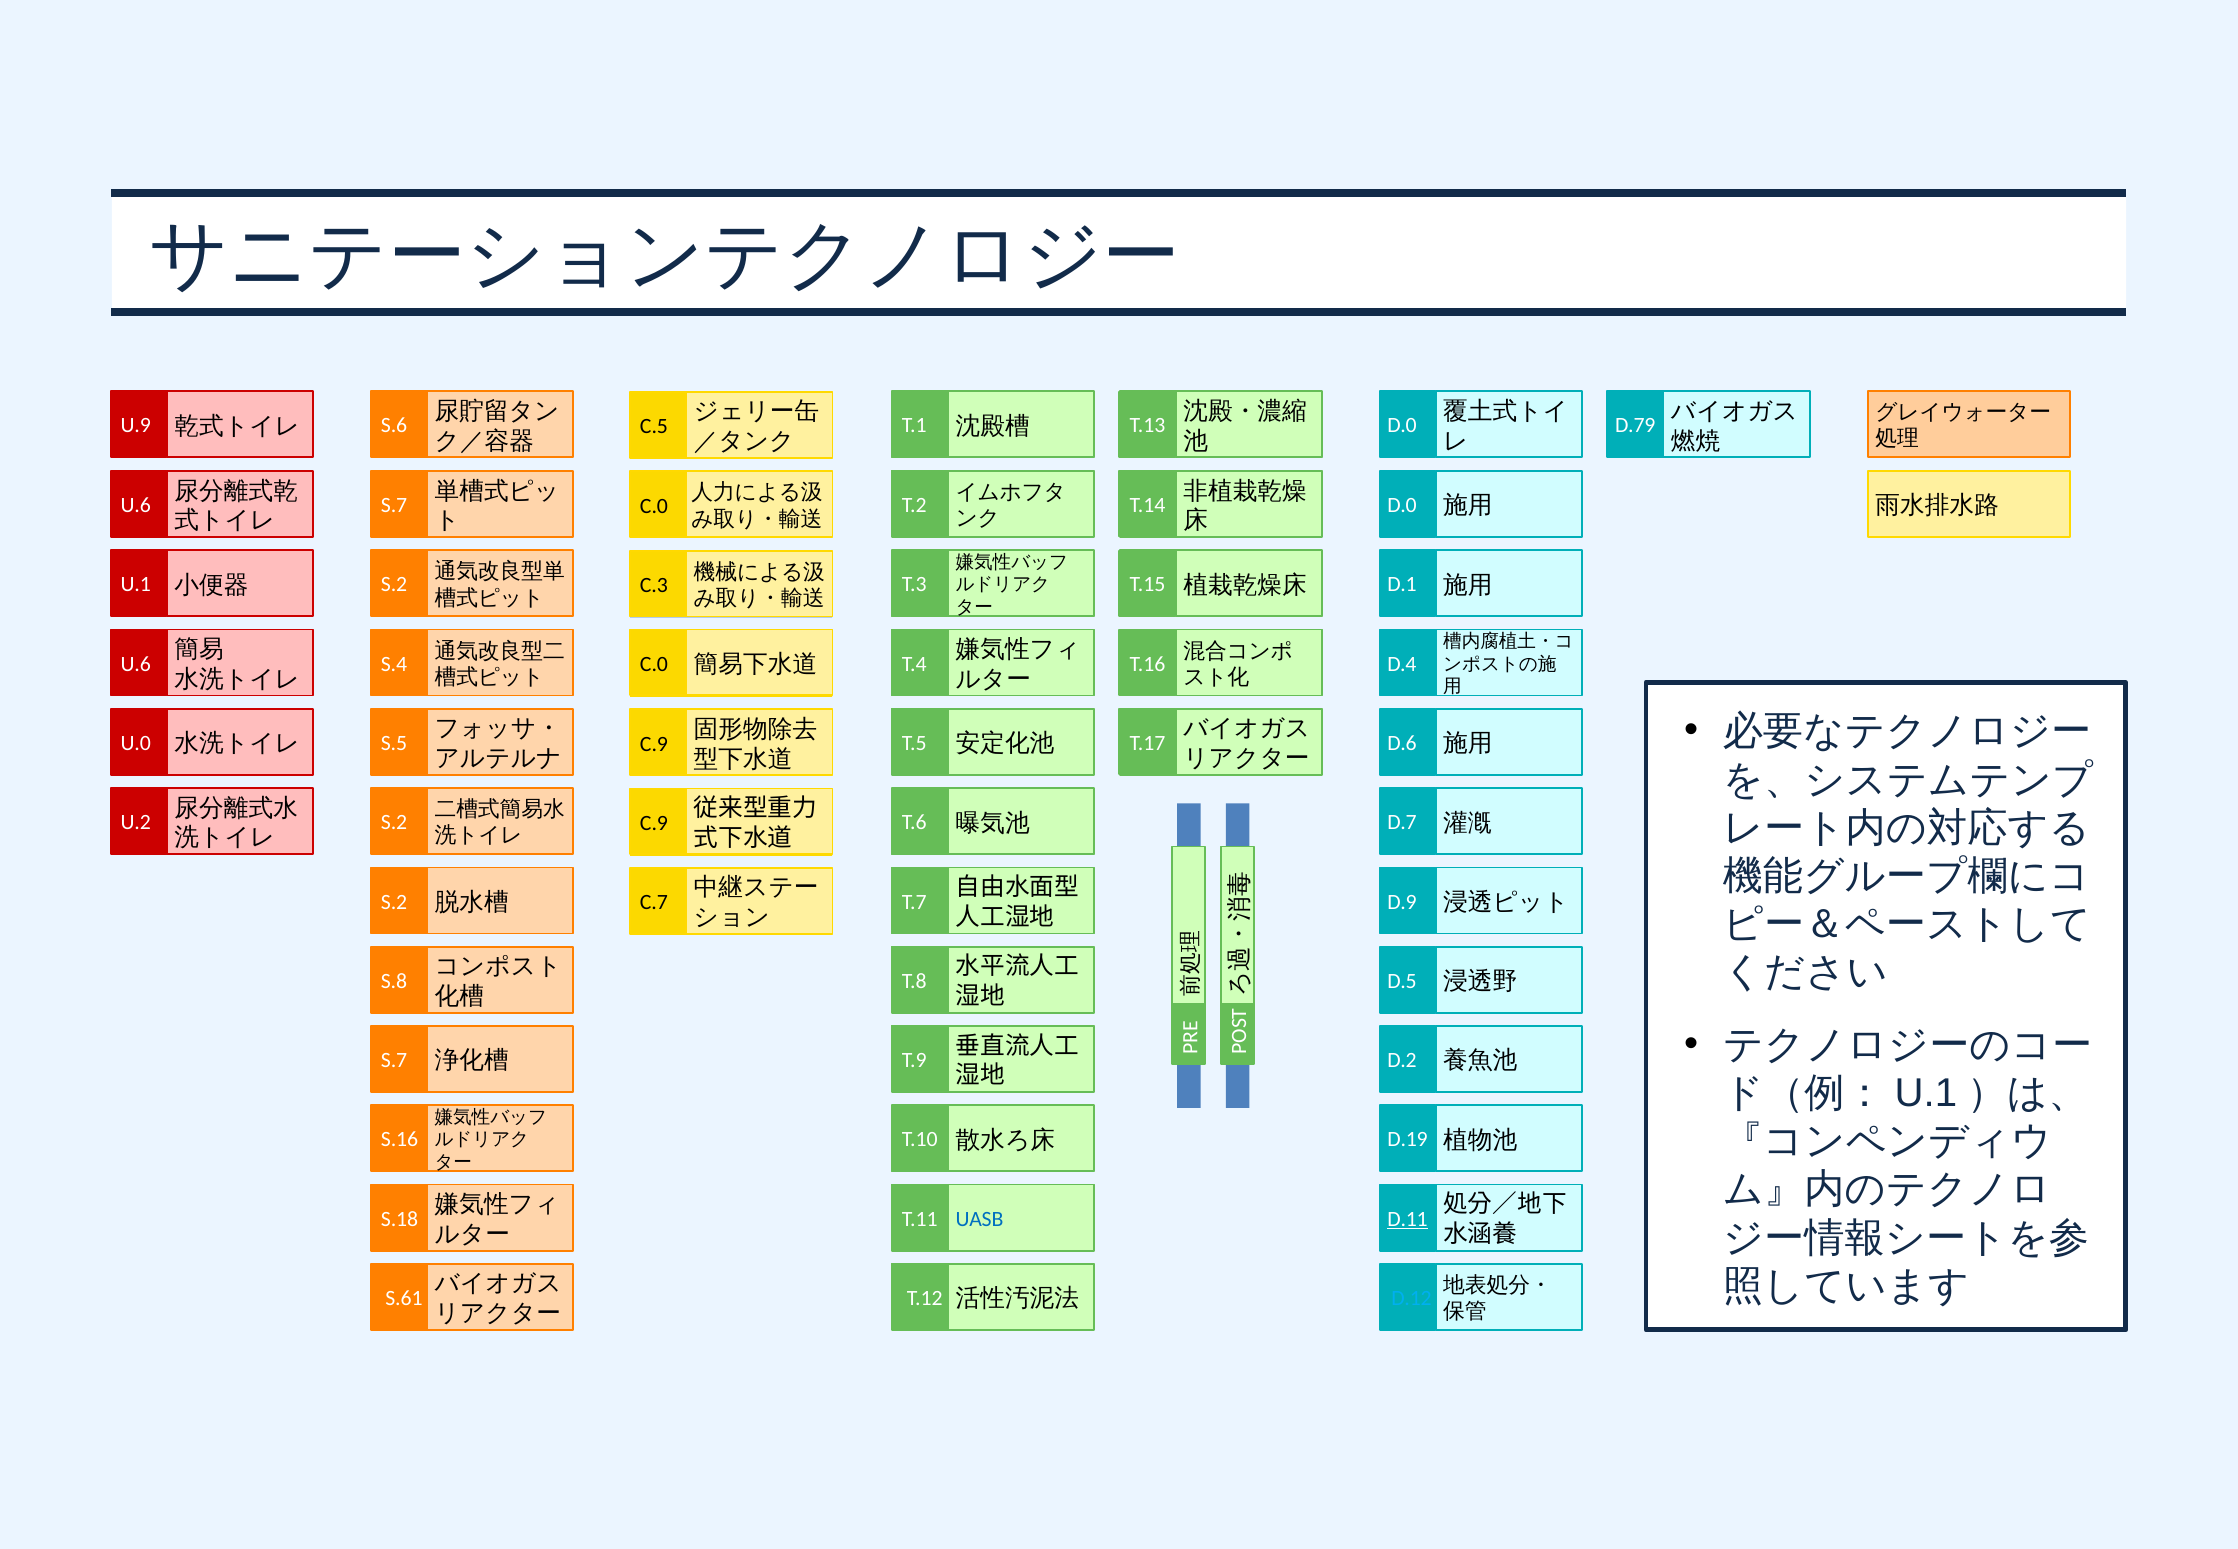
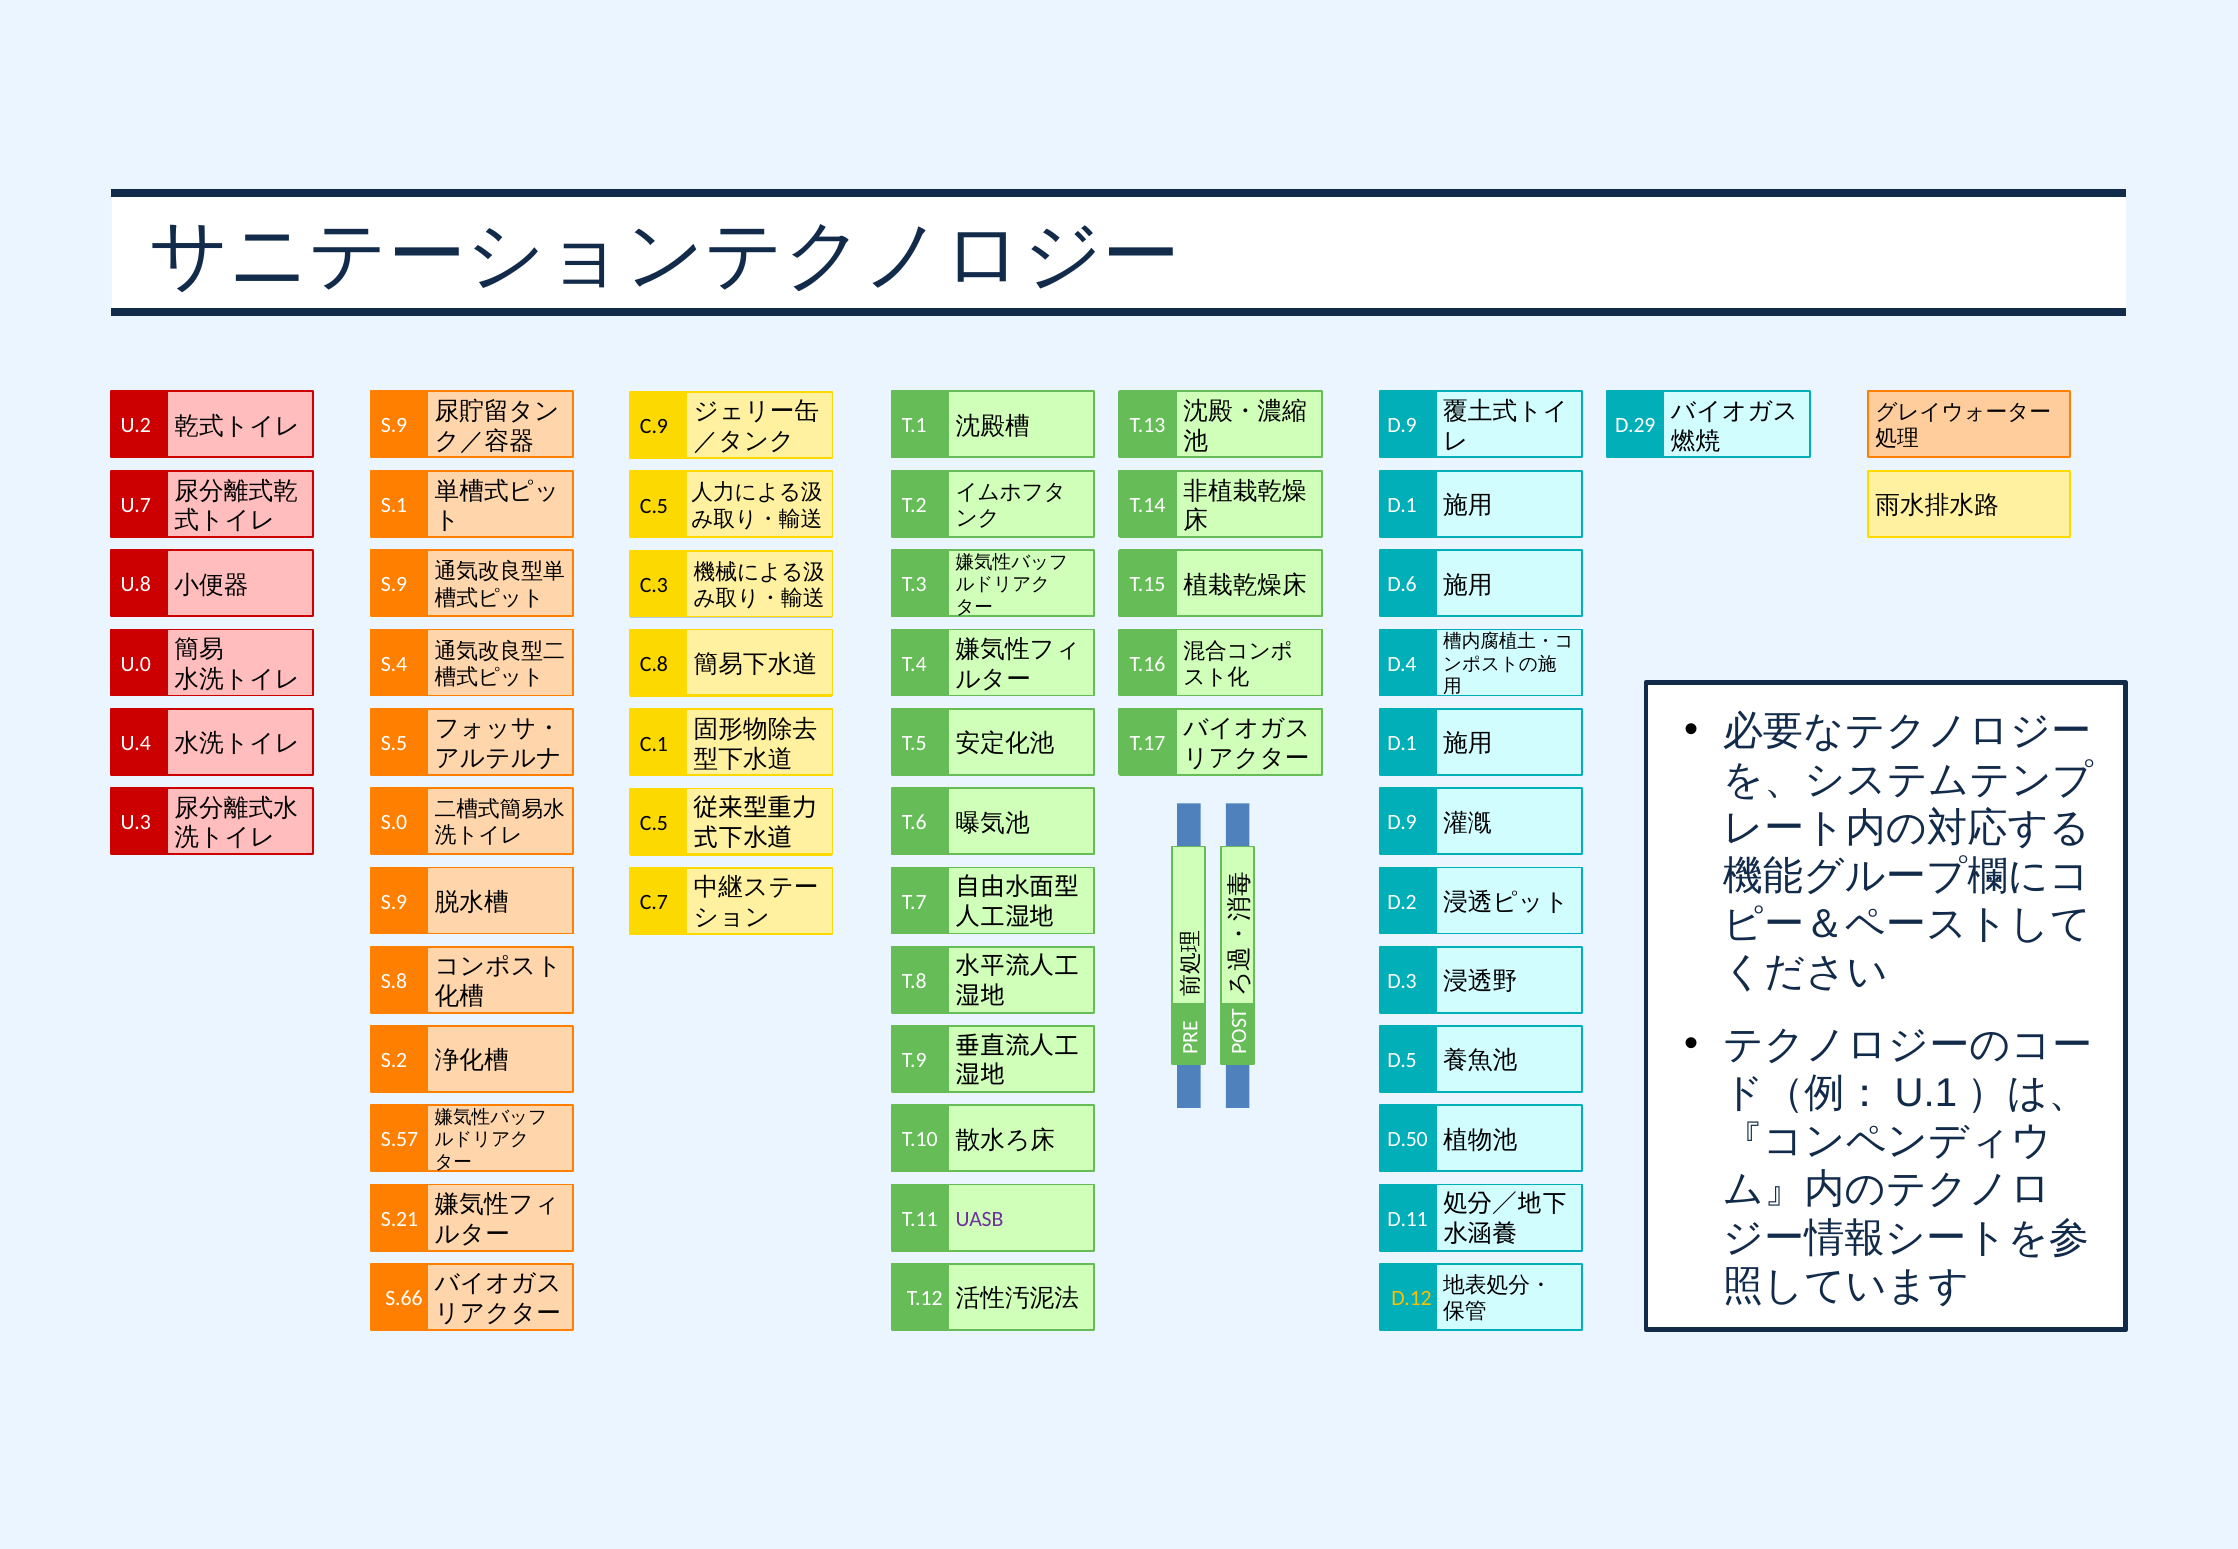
U.9: U.9 -> U.2 (136, 426)
S.6: S.6 -> S.9 (394, 426)
D.0: D.0 -> D.9 (1402, 426)
D.79: D.79 -> D.29 (1635, 426)
C.5: C.5 -> C.9 (654, 426)
U.6: U.6 -> U.7 (136, 506)
S.7: S.7 -> S.1 (394, 506)
D.0: D.0 -> D.1 (1402, 506)
C.0: C.0 -> C.5 (654, 506)
U.1: U.1 -> U.8 (136, 585)
S.2: S.2 -> S.9 (394, 585)
D.1: D.1 -> D.6 (1402, 585)
U.6: U.6 -> U.0 (136, 664)
C.0: C.0 -> C.8 (654, 664)
U.0: U.0 -> U.4 (136, 743)
D.6: D.6 -> D.1 (1402, 743)
C.9: C.9 -> C.1 (654, 744)
U.2: U.2 -> U.3 (136, 823)
S.2: S.2 -> S.0 (394, 823)
D.7: D.7 -> D.9 (1402, 823)
C.9: C.9 -> C.5 (654, 823)
S.2: S.2 -> S.9 (394, 902)
D.9: D.9 -> D.2 (1402, 902)
D.5: D.5 -> D.3 (1402, 981)
S.7: S.7 -> S.2 (394, 1061)
D.2: D.2 -> D.5 (1402, 1061)
S.16: S.16 -> S.57 (400, 1140)
D.19: D.19 -> D.50 (1407, 1140)
S.18: S.18 -> S.21 (400, 1219)
UASB colour: blue -> purple (979, 1219)
D.11 underline: present -> none (1407, 1219)
S.61: S.61 -> S.66 (404, 1299)
D.12 colour: light blue -> yellow (1411, 1299)
